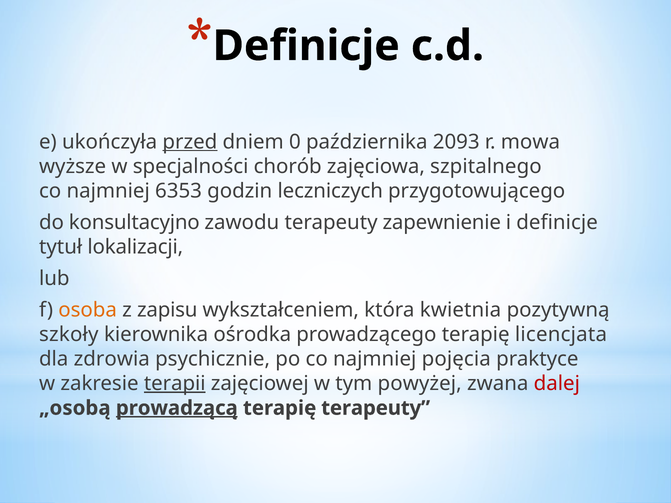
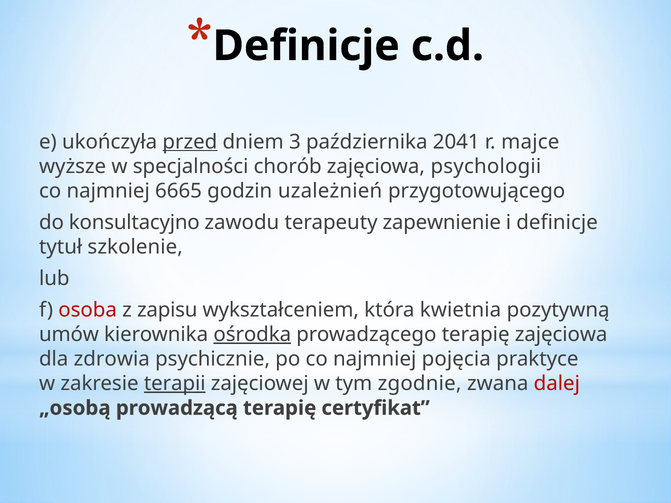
0: 0 -> 3 (295, 142)
2093: 2093 -> 2041 (456, 142)
mowa: mowa -> majce (530, 142)
szpitalnego: szpitalnego -> psychologii (486, 166)
6353: 6353 -> 6665 (179, 191)
leczniczych: leczniczych -> uzależnień (330, 191)
lokalizacji: lokalizacji -> szkolenie (135, 247)
osoba colour: orange -> red (88, 310)
szkoły: szkoły -> umów (69, 335)
ośrodka underline: none -> present (252, 335)
terapię licencjata: licencjata -> zajęciowa (561, 335)
powyżej: powyżej -> zgodnie (420, 384)
prowadzącą underline: present -> none (177, 408)
terapię terapeuty: terapeuty -> certyfikat (376, 408)
